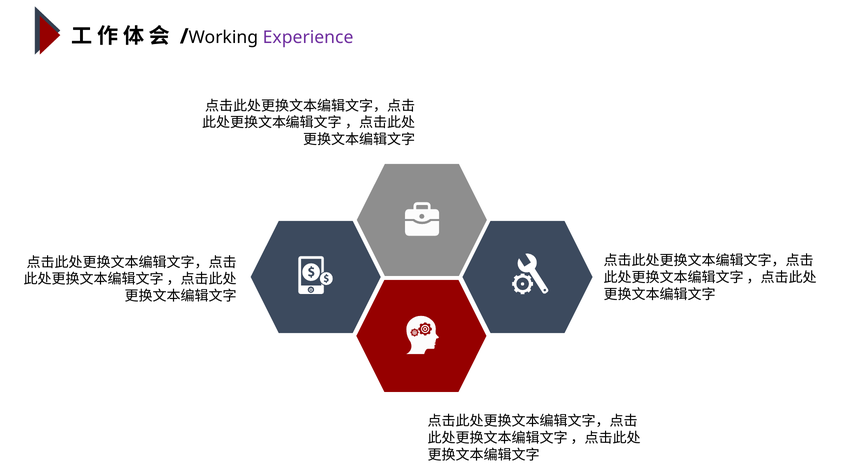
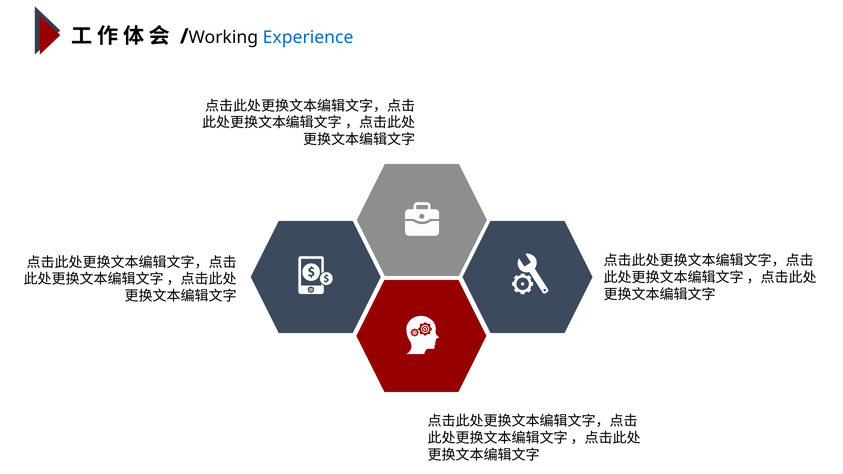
Experience colour: purple -> blue (308, 38)
